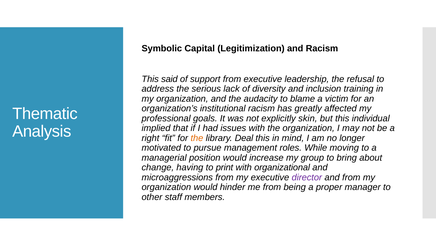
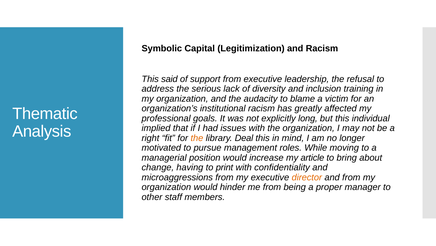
skin: skin -> long (308, 118)
group: group -> article (312, 157)
organizational: organizational -> confidentiality (282, 167)
director colour: purple -> orange (307, 177)
